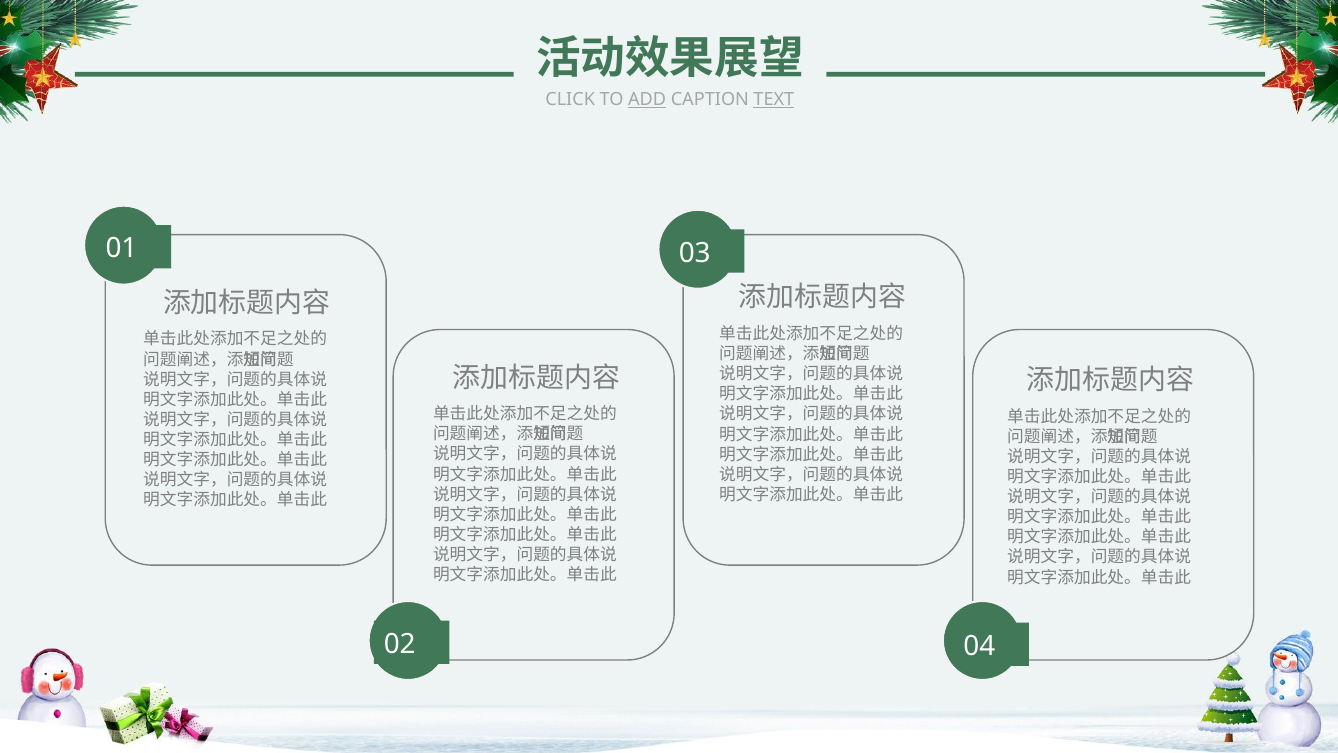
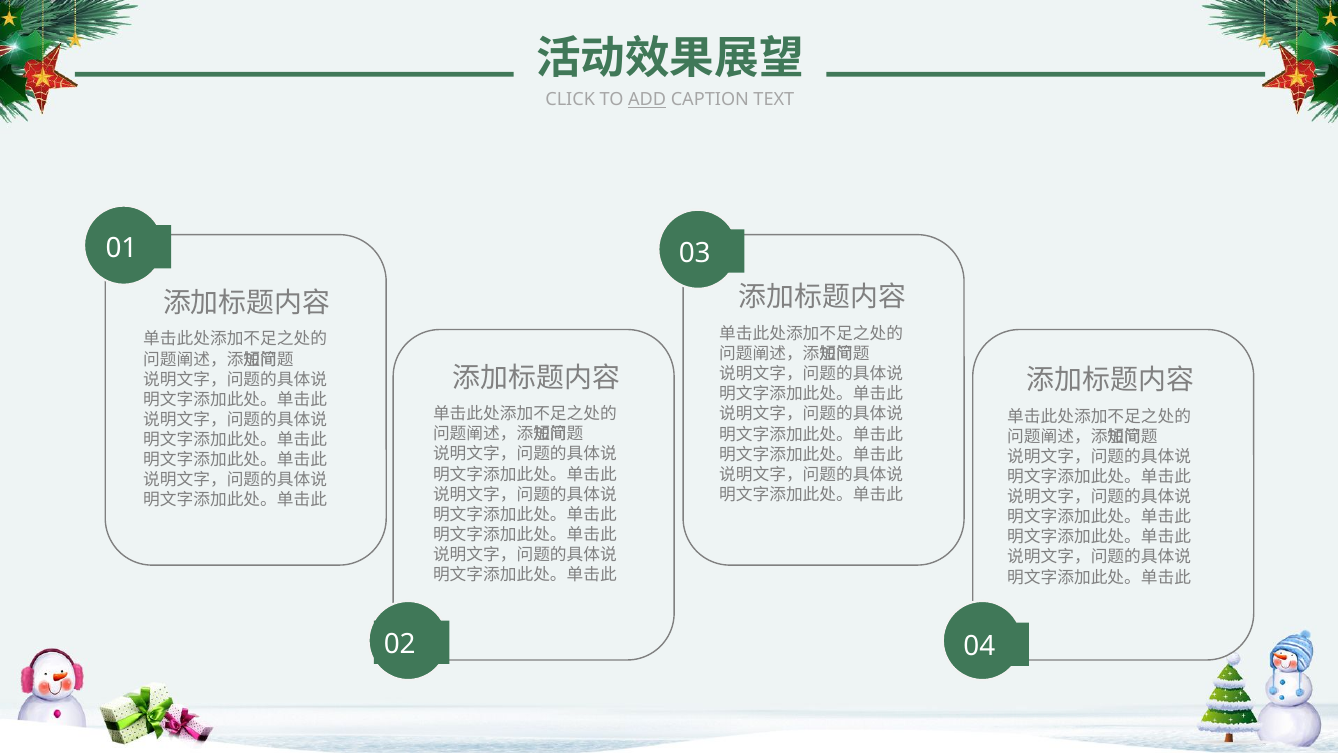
TEXT underline: present -> none (774, 99)
